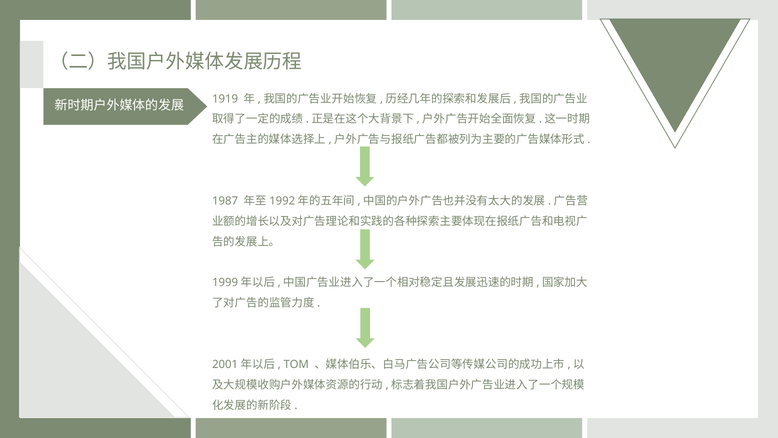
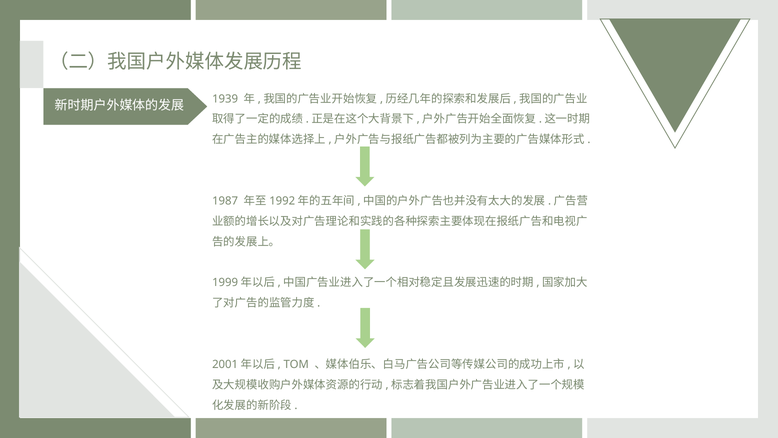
1919: 1919 -> 1939 (225, 99)
